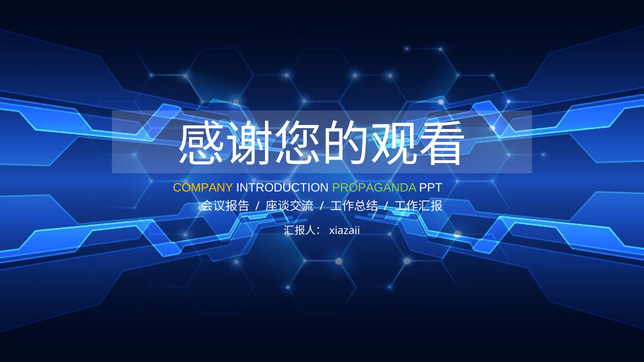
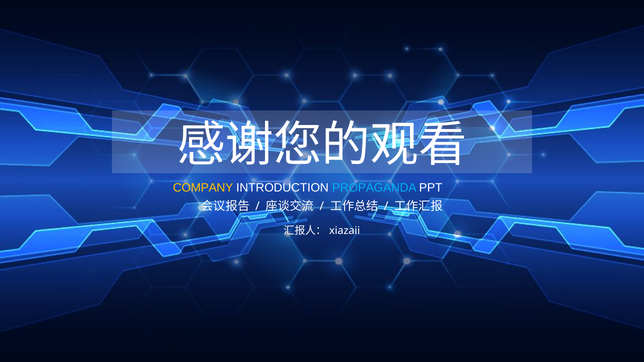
PROPAGANDA colour: light green -> light blue (374, 188)
